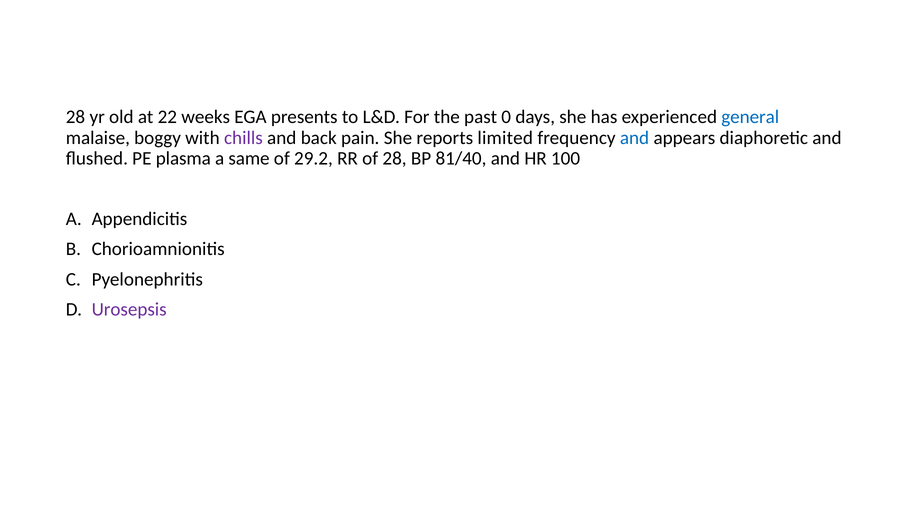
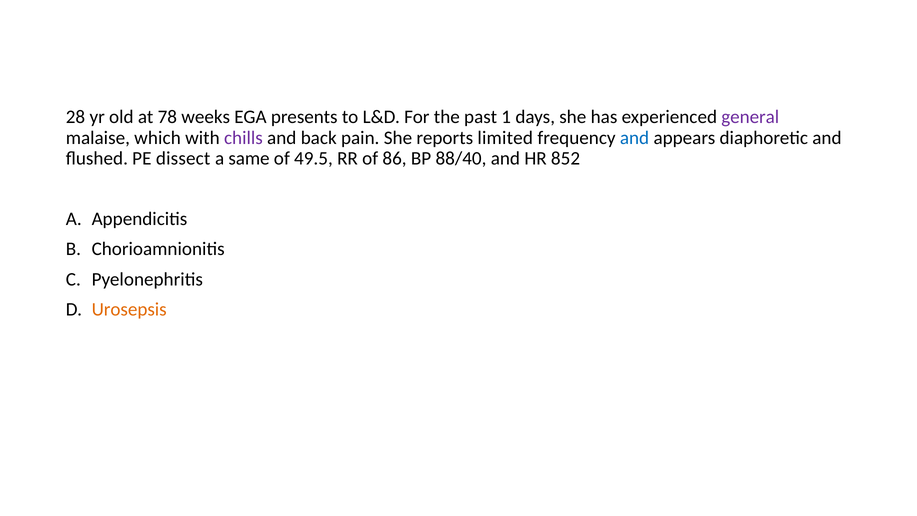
22: 22 -> 78 (167, 117)
0: 0 -> 1 (506, 117)
general colour: blue -> purple (750, 117)
boggy: boggy -> which (157, 138)
plasma: plasma -> dissect (183, 158)
29.2: 29.2 -> 49.5 (313, 158)
of 28: 28 -> 86 (395, 158)
81/40: 81/40 -> 88/40 (461, 158)
100: 100 -> 852 (566, 158)
Urosepsis colour: purple -> orange (129, 310)
